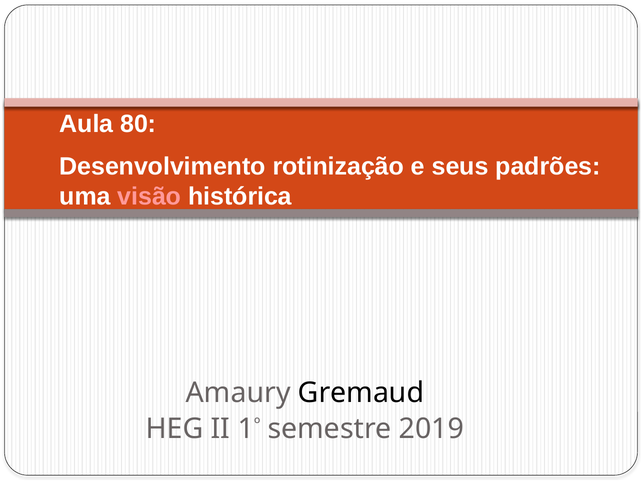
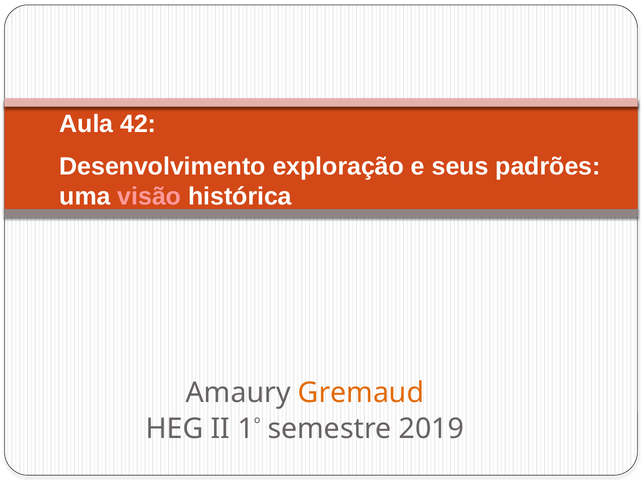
80: 80 -> 42 (138, 124)
rotinização: rotinização -> exploração (338, 167)
Gremaud colour: black -> orange (361, 392)
